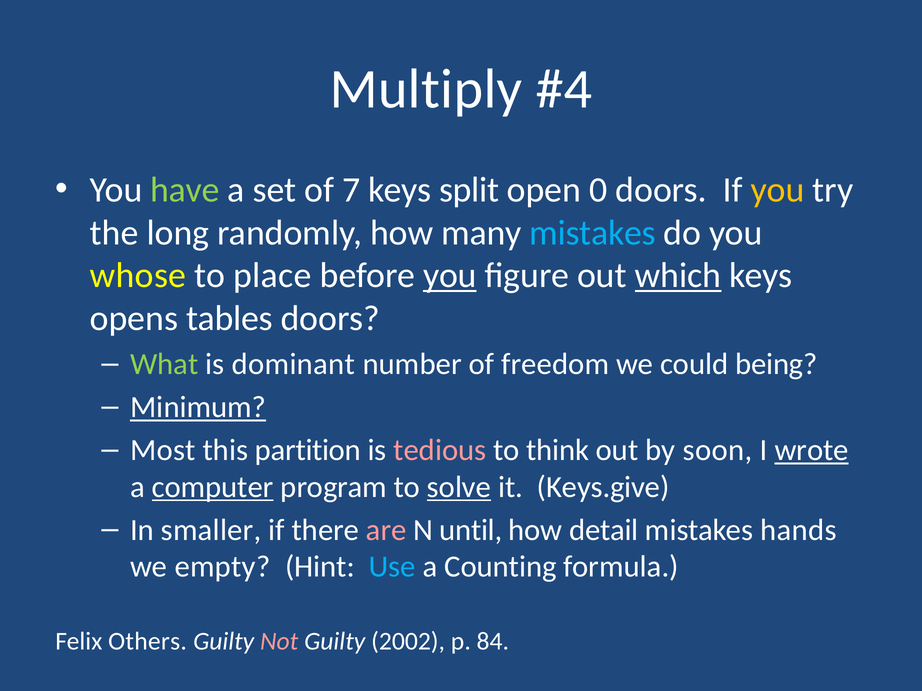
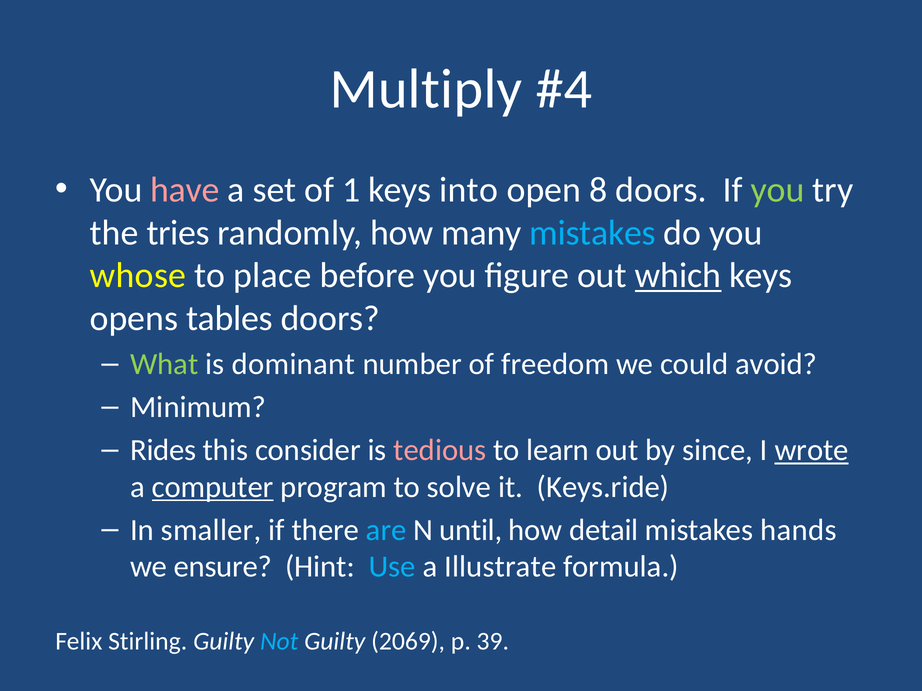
have colour: light green -> pink (185, 190)
7: 7 -> 1 (351, 190)
split: split -> into (469, 190)
0: 0 -> 8 (598, 190)
you colour: yellow -> light green (778, 190)
long: long -> tries (178, 233)
you underline: present -> none (450, 276)
being: being -> avoid (776, 364)
Minimum underline: present -> none (198, 407)
Most: Most -> Rides (163, 450)
partition: partition -> consider (308, 450)
think: think -> learn (558, 450)
soon: soon -> since (718, 450)
solve underline: present -> none (459, 487)
Keys.give: Keys.give -> Keys.ride (603, 487)
are colour: pink -> light blue (386, 530)
empty: empty -> ensure (223, 567)
Counting: Counting -> Illustrate (500, 567)
Others: Others -> Stirling (148, 642)
Not colour: pink -> light blue (279, 642)
2002: 2002 -> 2069 (408, 642)
84: 84 -> 39 (493, 642)
